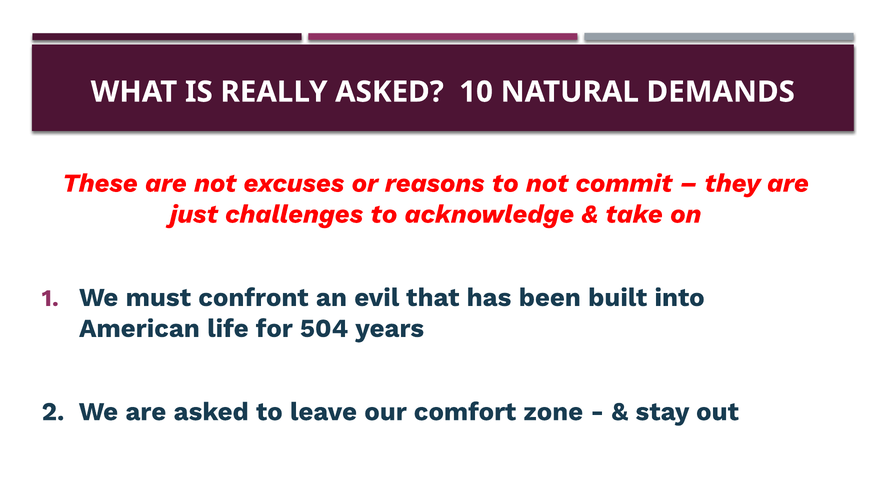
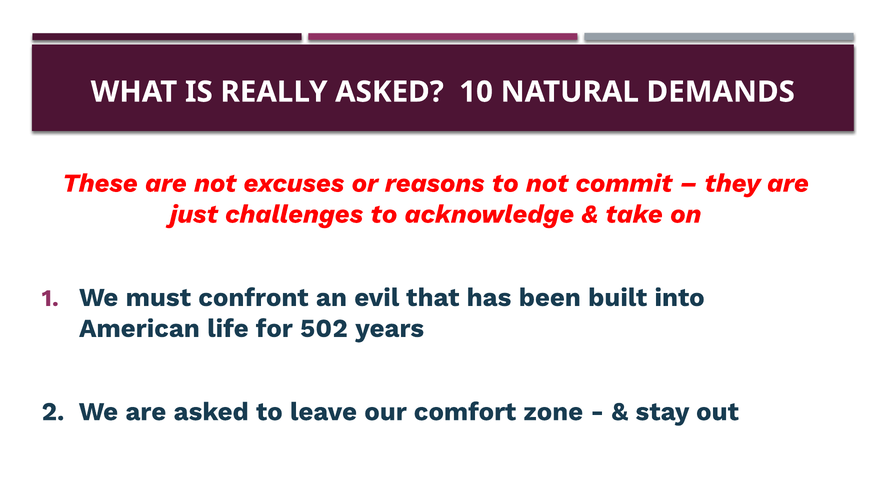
504: 504 -> 502 (324, 329)
